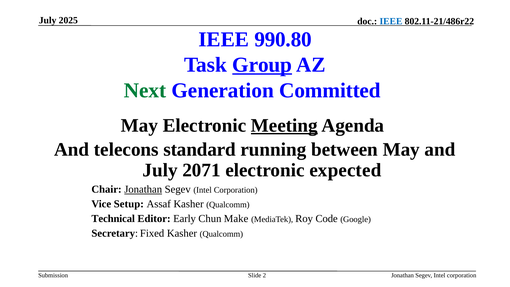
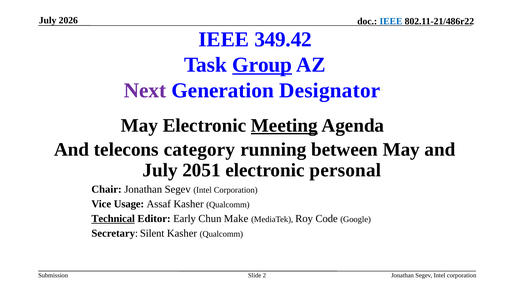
2025: 2025 -> 2026 (68, 20)
990.80: 990.80 -> 349.42 (283, 39)
Next colour: green -> purple (145, 90)
Committed: Committed -> Designator (330, 90)
standard: standard -> category (199, 149)
2071: 2071 -> 2051 (201, 170)
expected: expected -> personal (345, 170)
Jonathan underline: present -> none (143, 189)
Setup: Setup -> Usage (129, 204)
Technical underline: none -> present (113, 219)
Fixed: Fixed -> Silent (152, 233)
